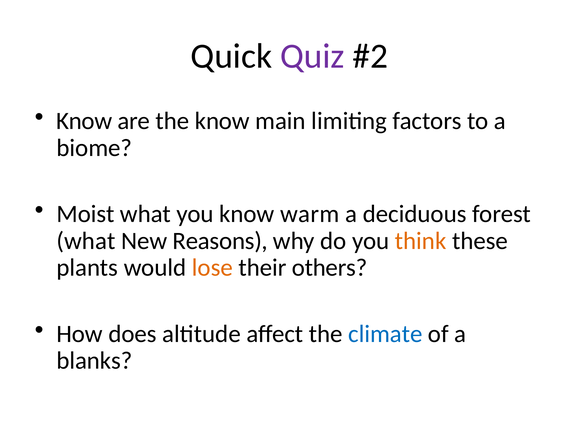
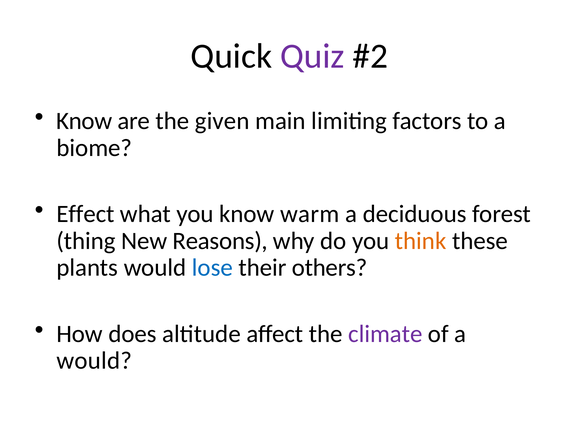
the know: know -> given (222, 121)
Moist: Moist -> Effect (85, 214)
what: what -> thing (86, 241)
lose colour: orange -> blue (212, 268)
climate colour: blue -> purple (385, 334)
blanks: blanks -> would (94, 361)
